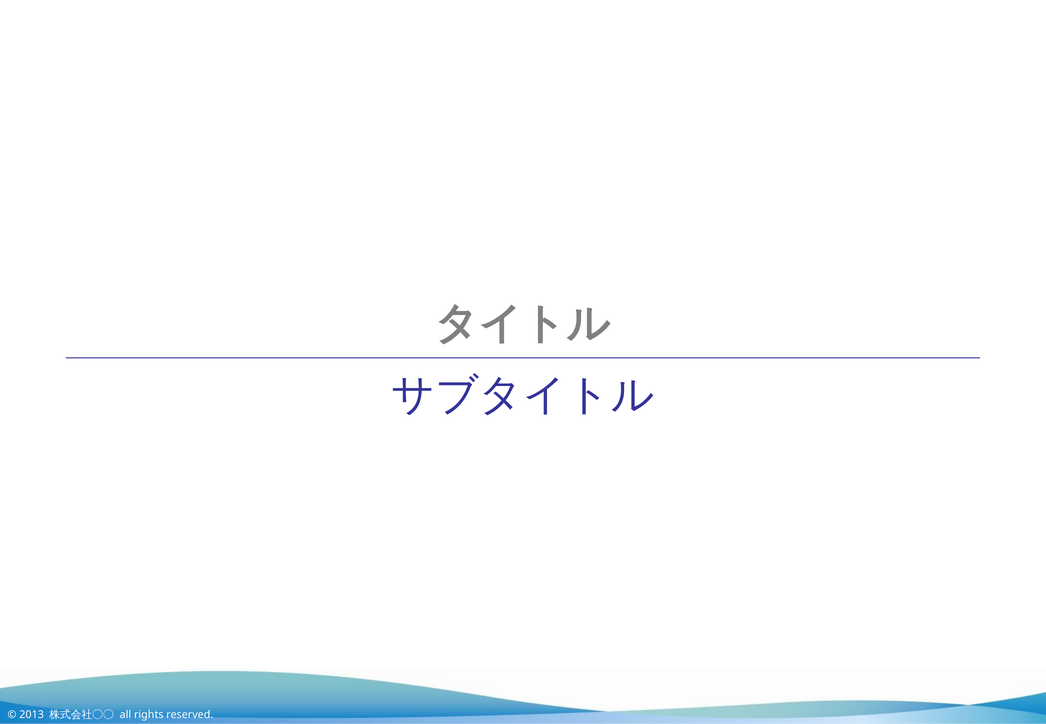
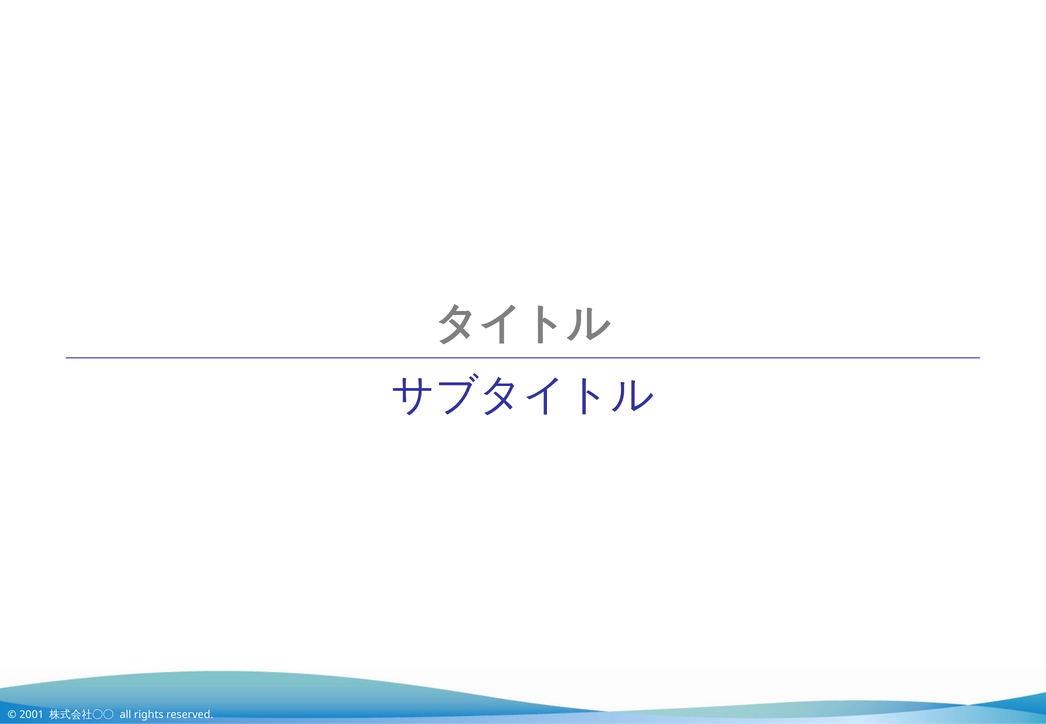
2013: 2013 -> 2001 (32, 715)
